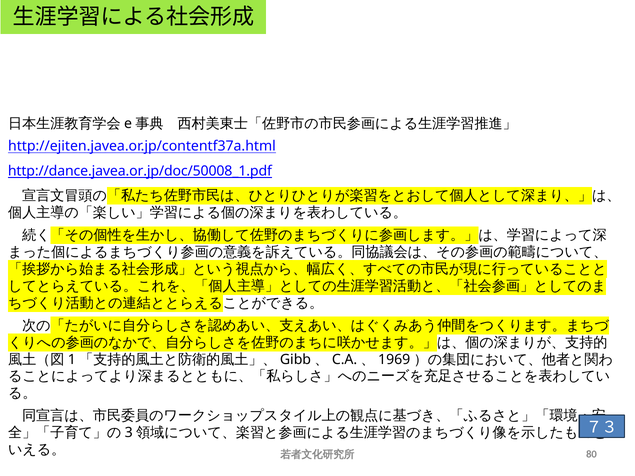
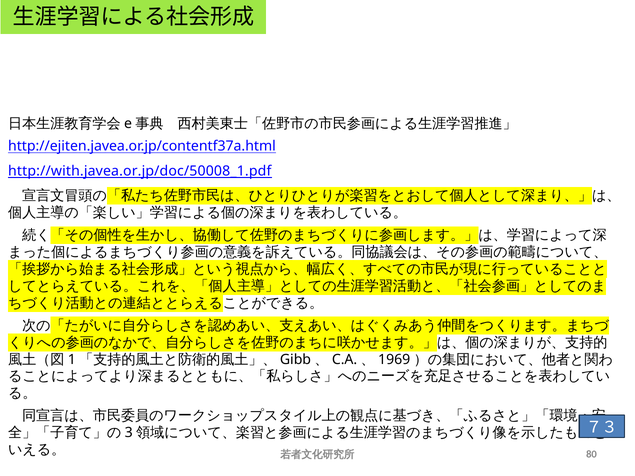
http://dance.javea.or.jp/doc/50008_1.pdf: http://dance.javea.or.jp/doc/50008_1.pdf -> http://with.javea.or.jp/doc/50008_1.pdf (140, 171)
